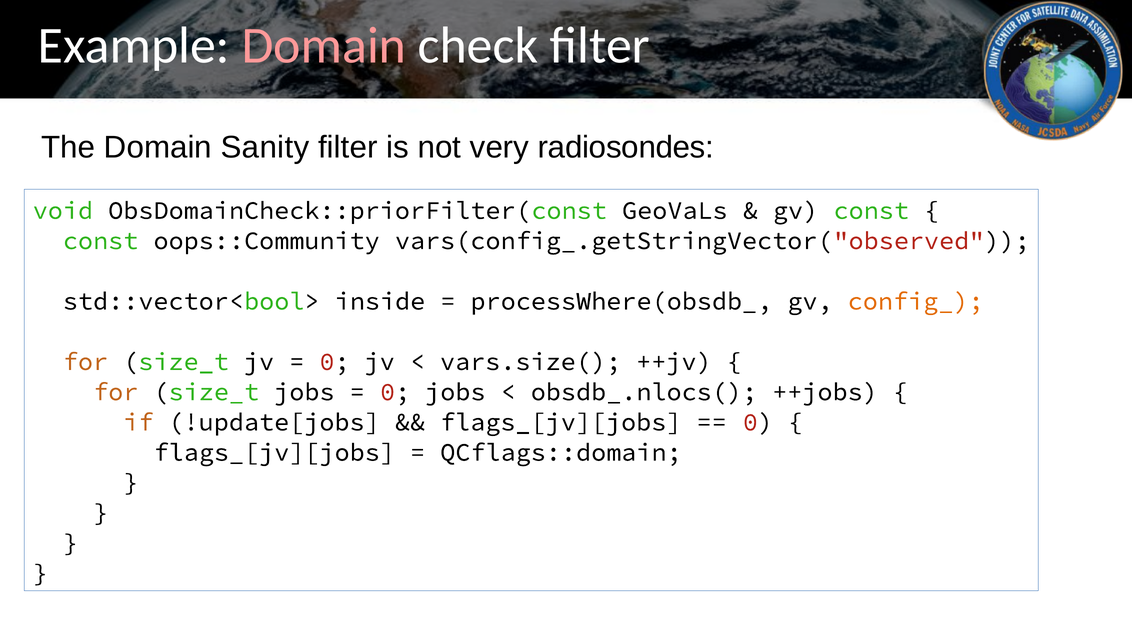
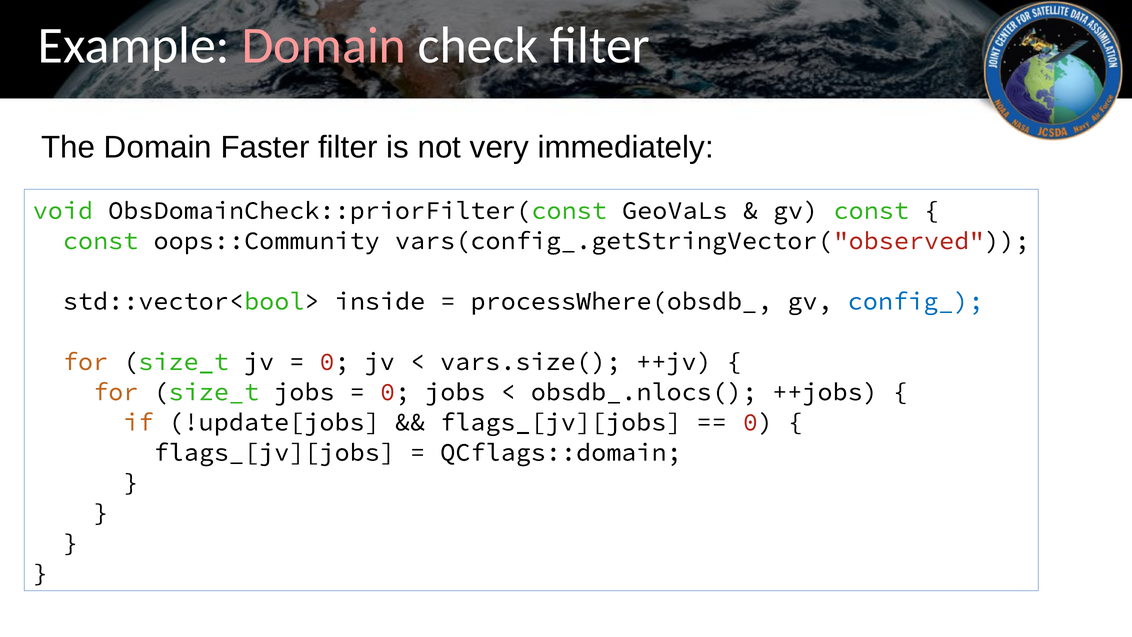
Sanity: Sanity -> Faster (265, 147)
radiosondes: radiosondes -> immediately (626, 147)
config_ colour: orange -> blue (916, 301)
